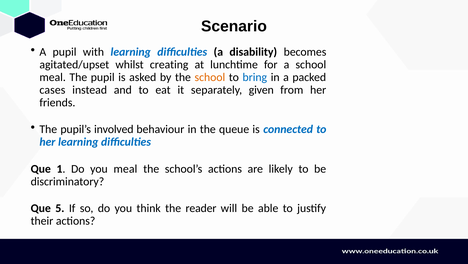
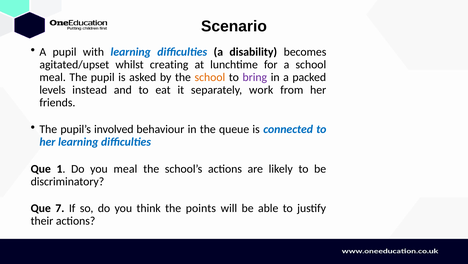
bring colour: blue -> purple (255, 77)
cases: cases -> levels (53, 90)
given: given -> work (261, 90)
5: 5 -> 7 (60, 208)
reader: reader -> points (201, 208)
